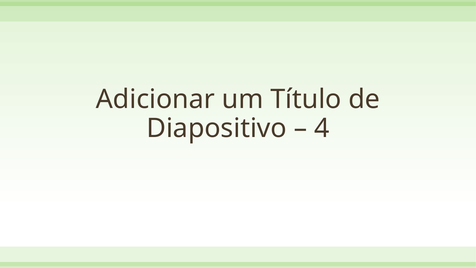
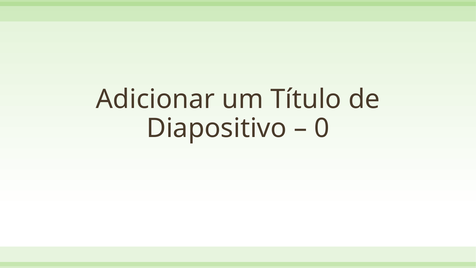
4: 4 -> 0 (322, 128)
